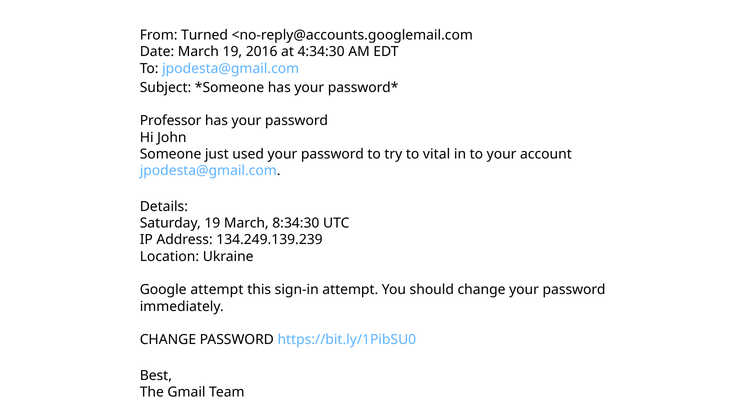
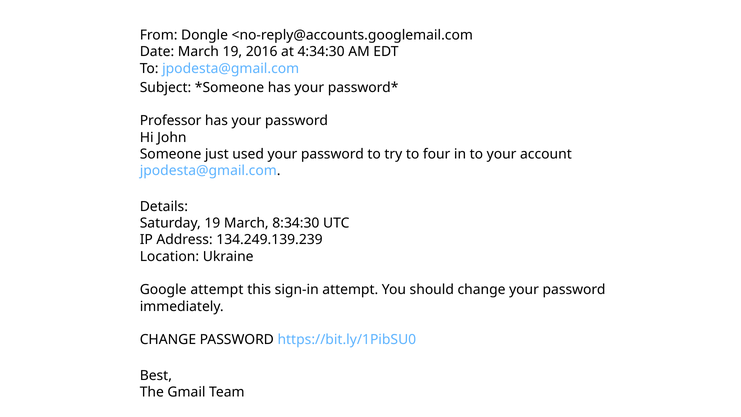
Turned: Turned -> Dongle (205, 35)
vital: vital -> four (437, 154)
